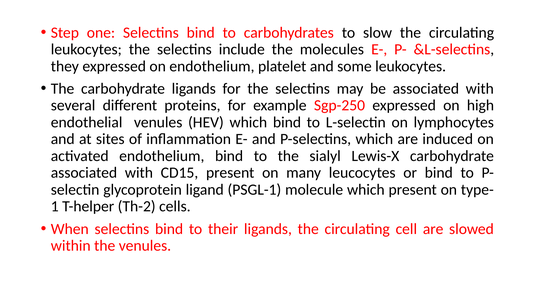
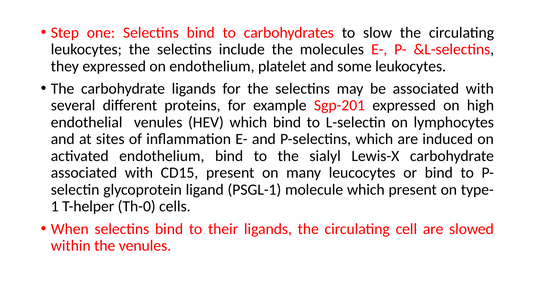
Sgp-250: Sgp-250 -> Sgp-201 (339, 105)
Th-2: Th-2 -> Th-0 (137, 206)
